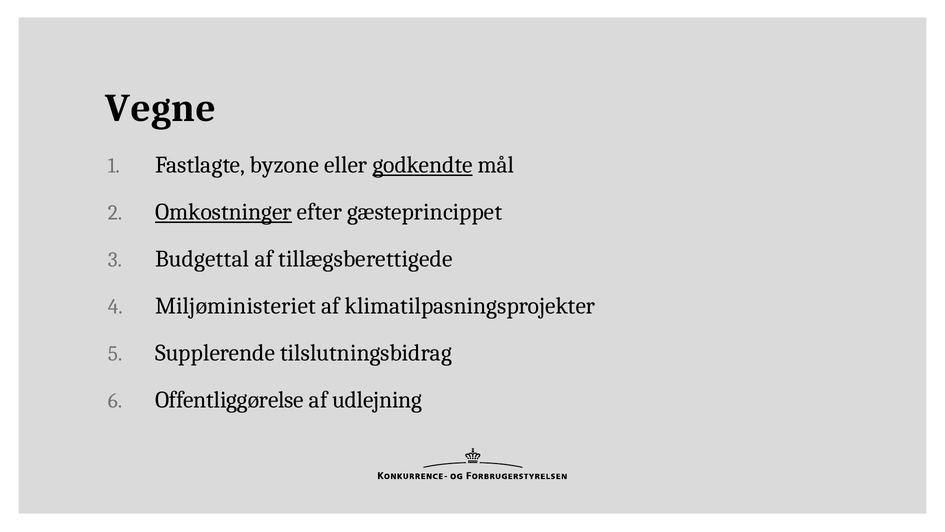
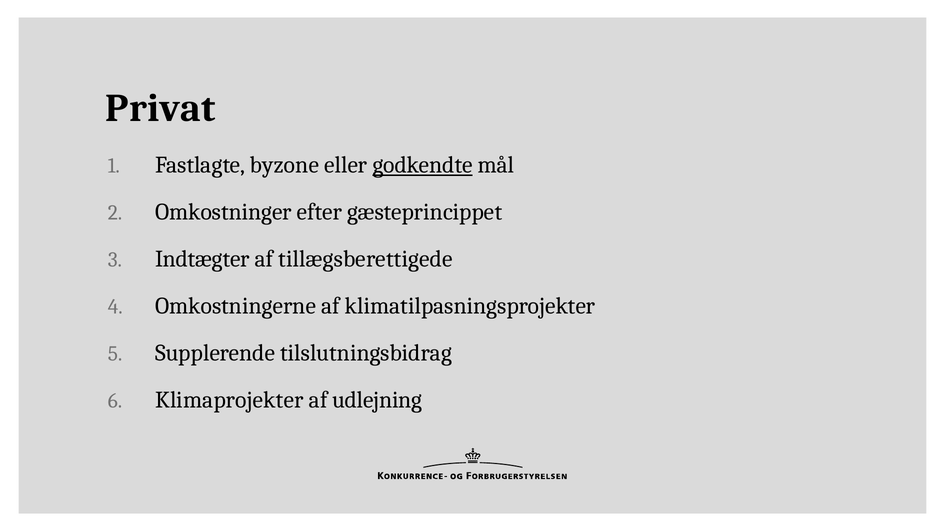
Vegne: Vegne -> Privat (161, 108)
Omkostninger underline: present -> none (223, 212)
Budgettal: Budgettal -> Indtægter (202, 259)
Miljøministeriet: Miljøministeriet -> Omkostningerne (236, 306)
Offentliggørelse: Offentliggørelse -> Klimaprojekter (229, 399)
